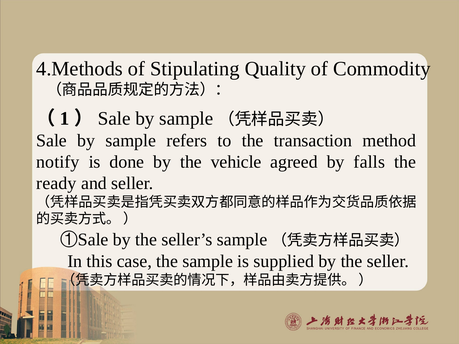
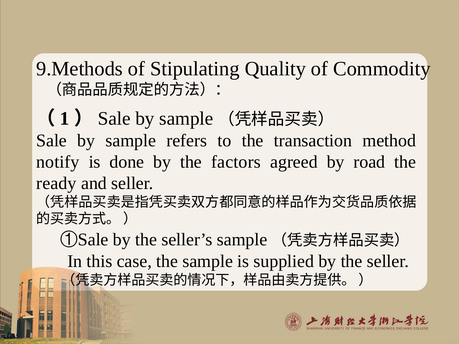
4.Methods: 4.Methods -> 9.Methods (80, 69)
vehicle: vehicle -> factors (236, 162)
falls: falls -> road (369, 162)
